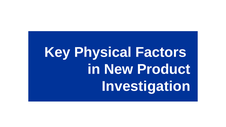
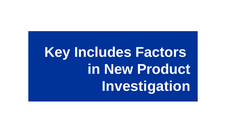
Physical: Physical -> Includes (103, 52)
